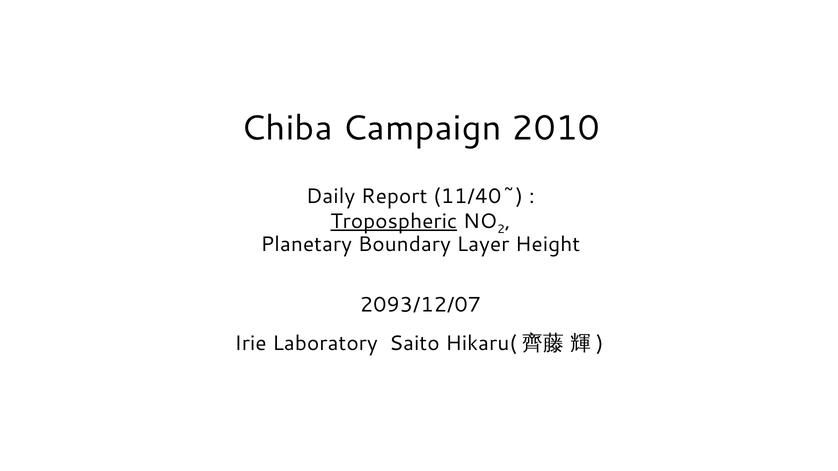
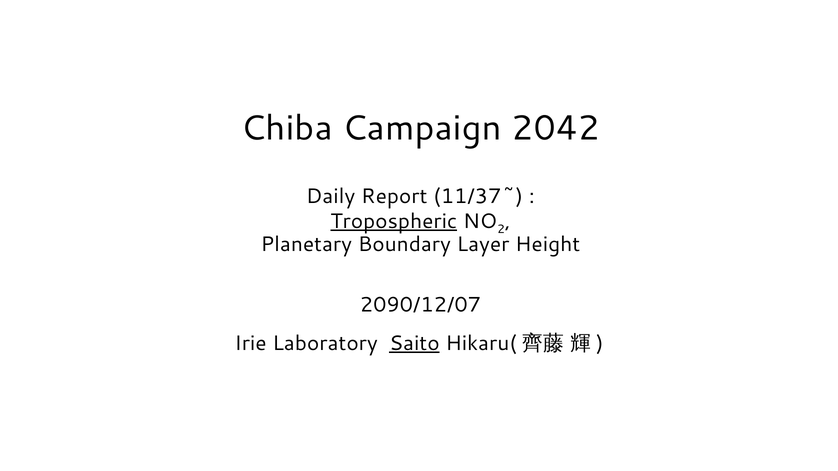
2010: 2010 -> 2042 (556, 128)
11/40~: 11/40~ -> 11/37~ (478, 196)
2093/12/07: 2093/12/07 -> 2090/12/07 (420, 305)
Saito underline: none -> present (414, 343)
